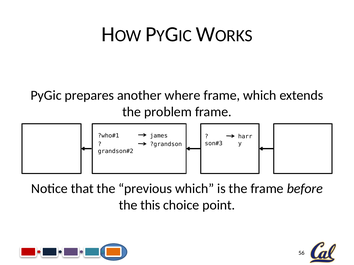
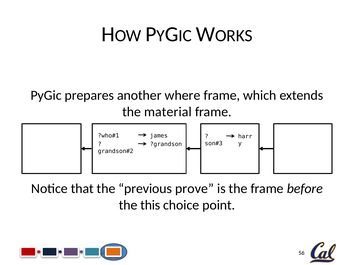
problem: problem -> material (168, 112)
previous which: which -> prove (194, 189)
